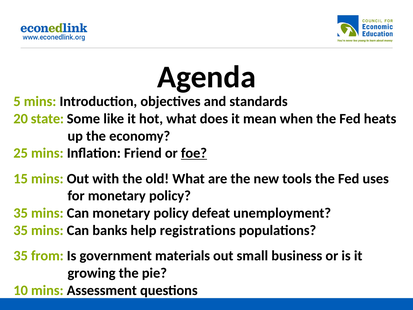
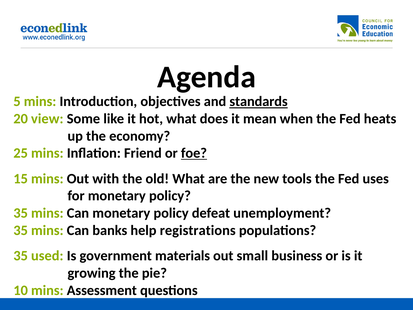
standards underline: none -> present (259, 101)
state: state -> view (47, 119)
from: from -> used (47, 256)
